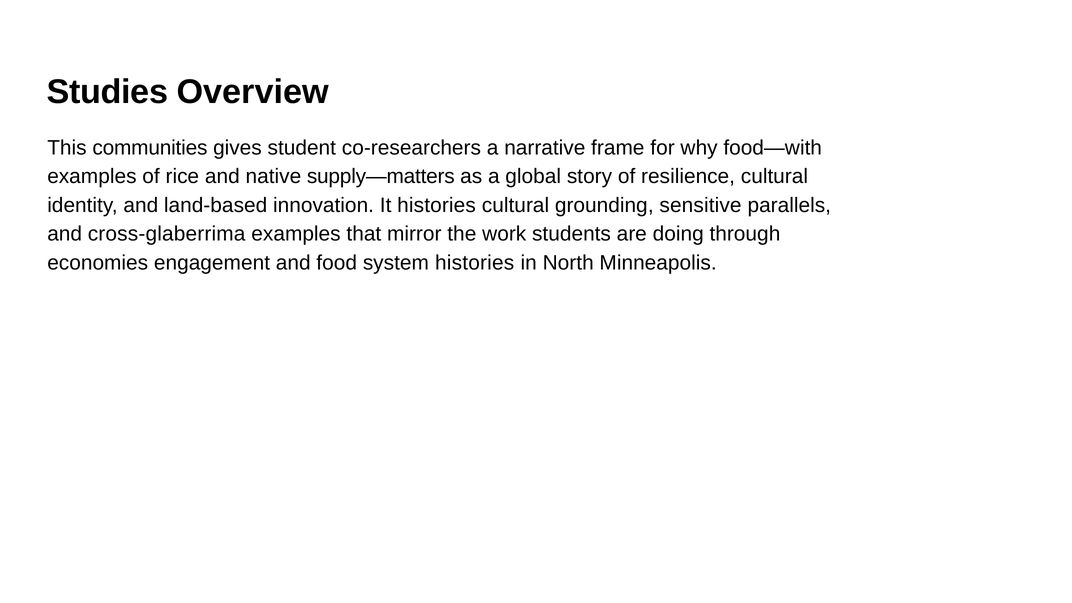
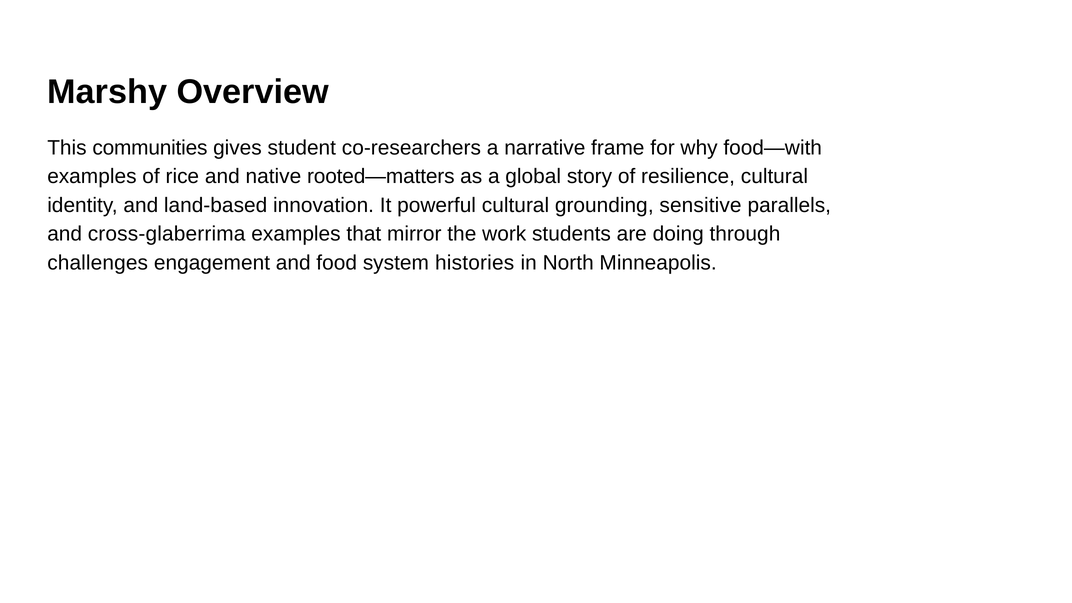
Studies: Studies -> Marshy (107, 92)
supply—matters: supply—matters -> rooted—matters (381, 176)
It histories: histories -> powerful (437, 205)
economies: economies -> challenges (98, 263)
